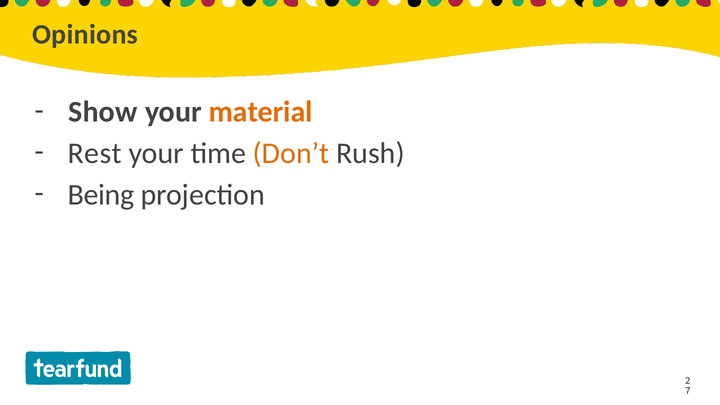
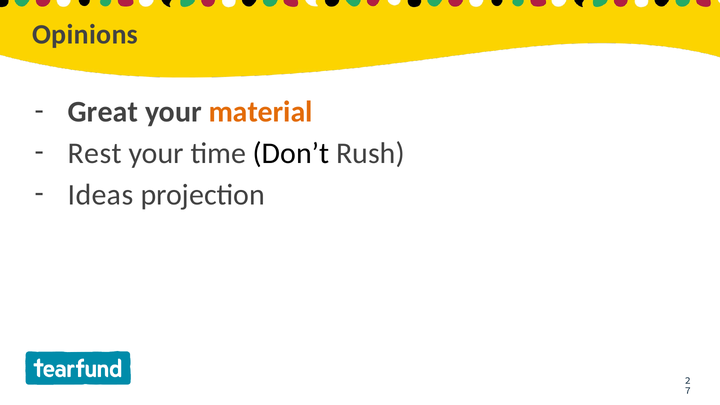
Show: Show -> Great (103, 112)
Don’t colour: orange -> black (291, 153)
Being: Being -> Ideas (101, 195)
